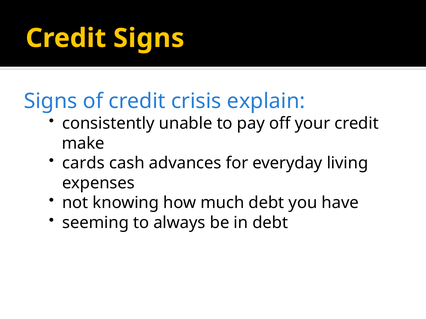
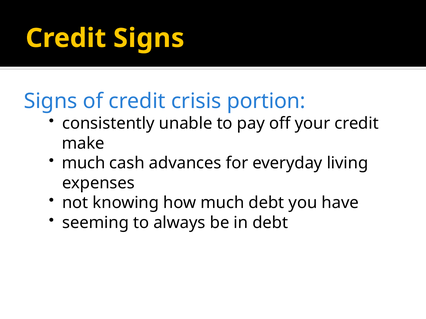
explain: explain -> portion (266, 101)
cards: cards -> much (84, 163)
